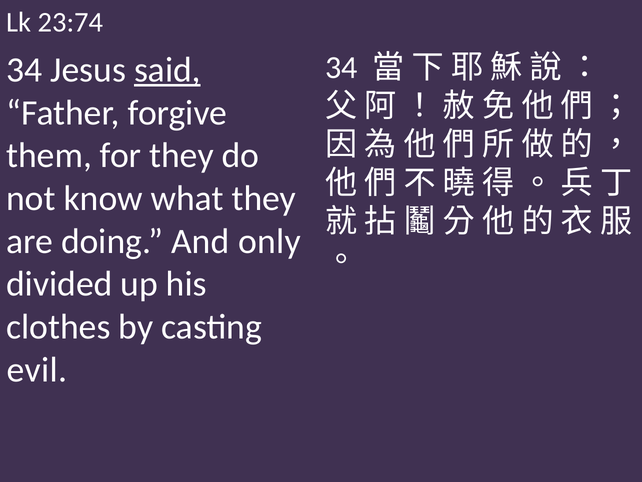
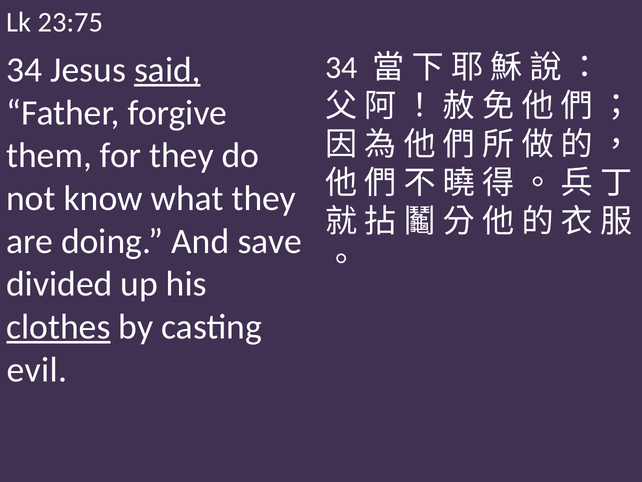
23:74: 23:74 -> 23:75 (70, 22)
only: only -> save (270, 241)
clothes underline: none -> present (58, 327)
